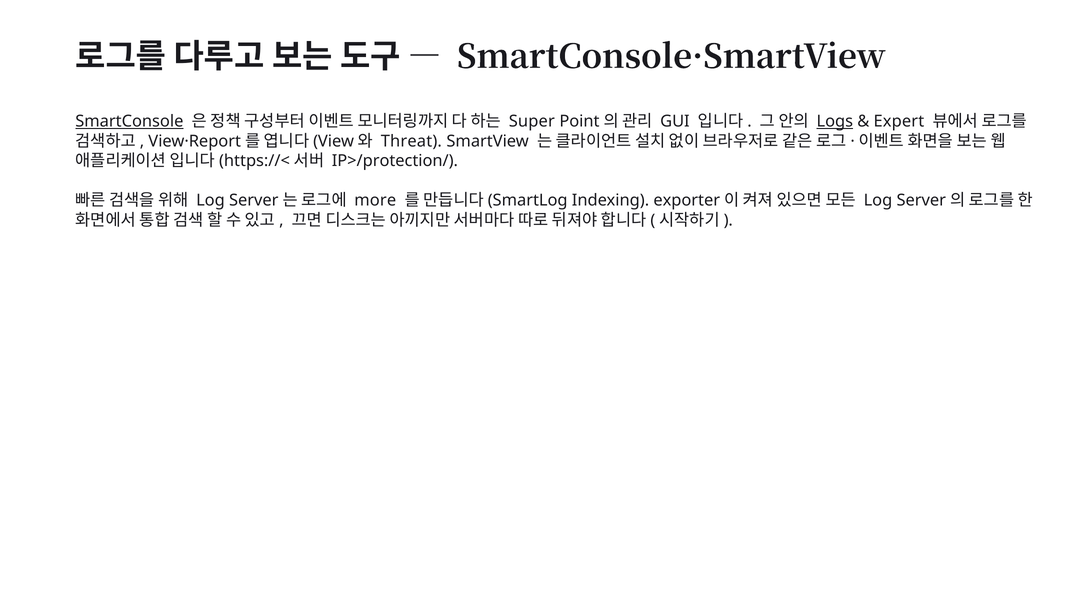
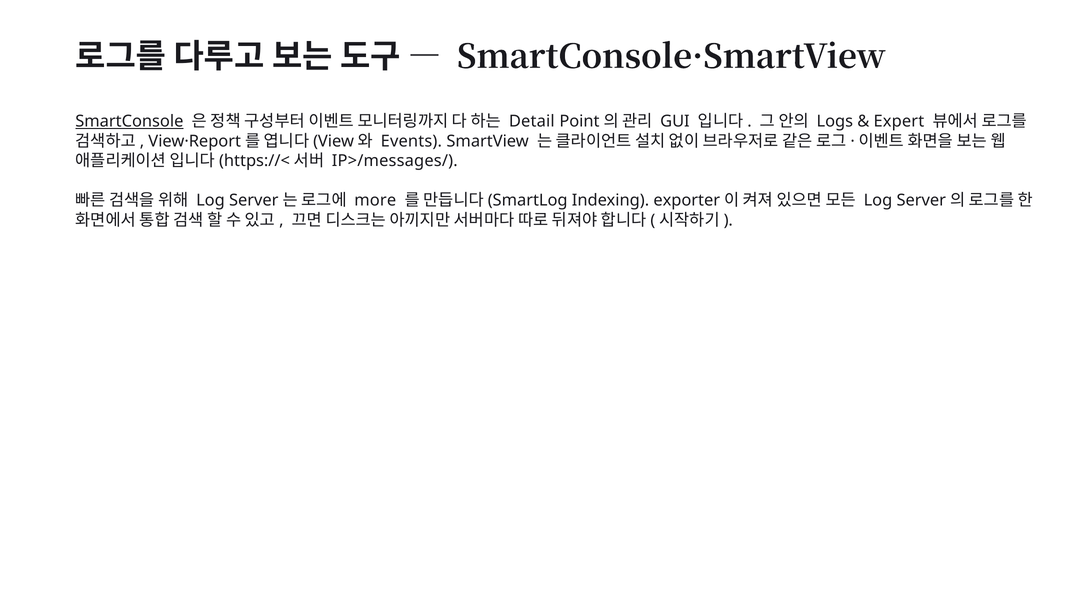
Super: Super -> Detail (532, 121)
Logs underline: present -> none (835, 121)
Threat: Threat -> Events (411, 141)
IP>/protection/: IP>/protection/ -> IP>/messages/ (395, 161)
